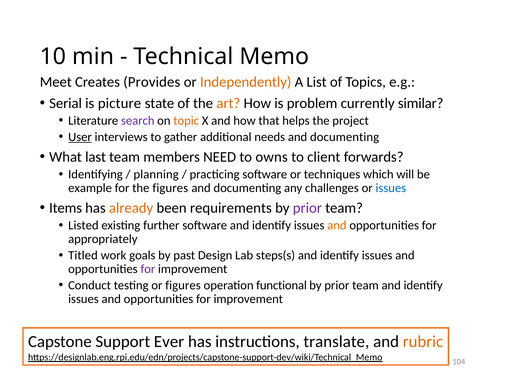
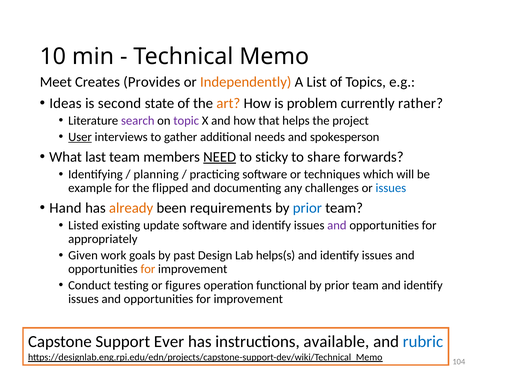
Serial: Serial -> Ideas (65, 103)
picture: picture -> second (119, 103)
similar: similar -> rather (421, 103)
topic colour: orange -> purple (186, 121)
needs and documenting: documenting -> spokesperson (345, 137)
NEED underline: none -> present (220, 157)
owns: owns -> sticky (272, 157)
client: client -> share (324, 157)
the figures: figures -> flipped (170, 188)
Items: Items -> Hand (65, 208)
prior colour: purple -> blue (307, 208)
further: further -> update (161, 225)
and colour: orange -> purple (337, 225)
Titled: Titled -> Given (83, 255)
steps(s: steps(s -> helps(s (276, 255)
for colour: purple -> orange (148, 269)
translate: translate -> available (336, 341)
rubric colour: orange -> blue (423, 341)
